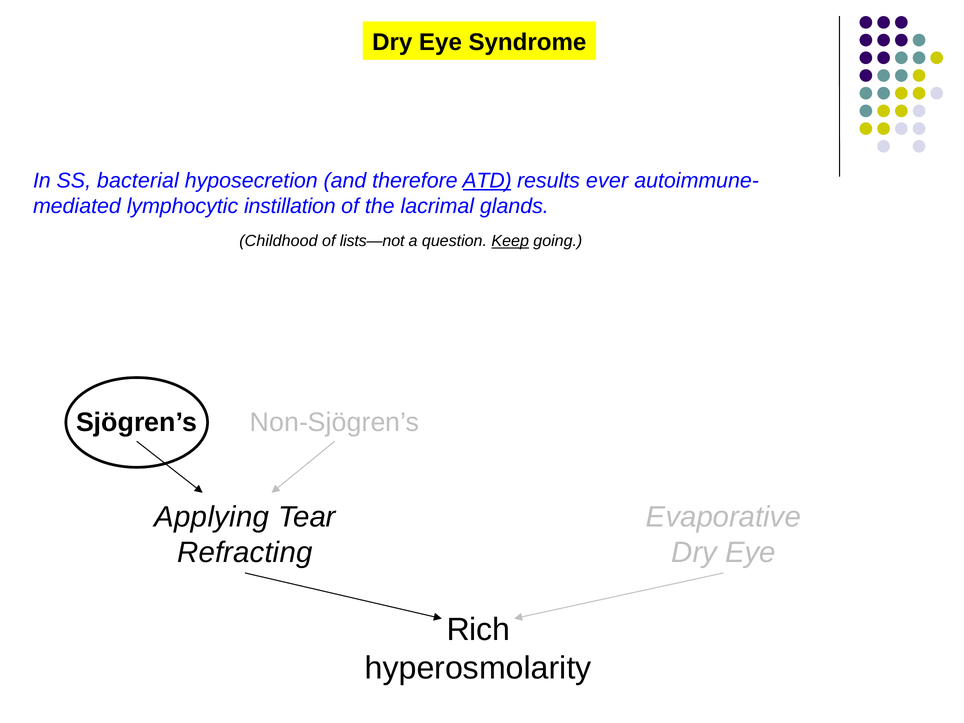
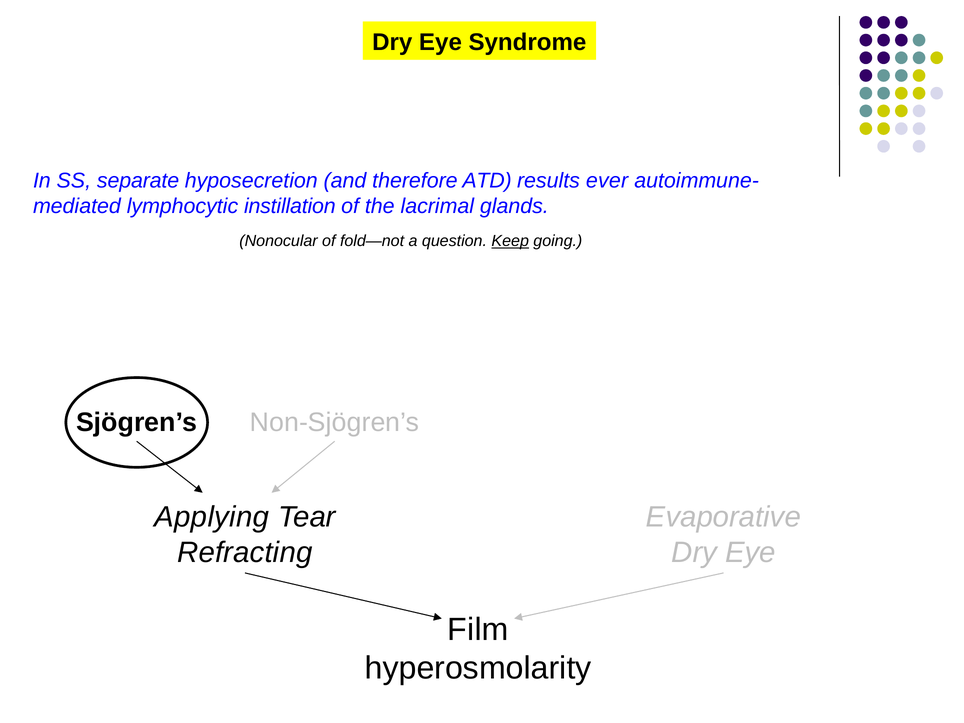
bacterial: bacterial -> separate (138, 181)
ATD underline: present -> none (487, 181)
Childhood: Childhood -> Nonocular (279, 241)
lists—not: lists—not -> fold—not (372, 241)
Rich: Rich -> Film (478, 630)
